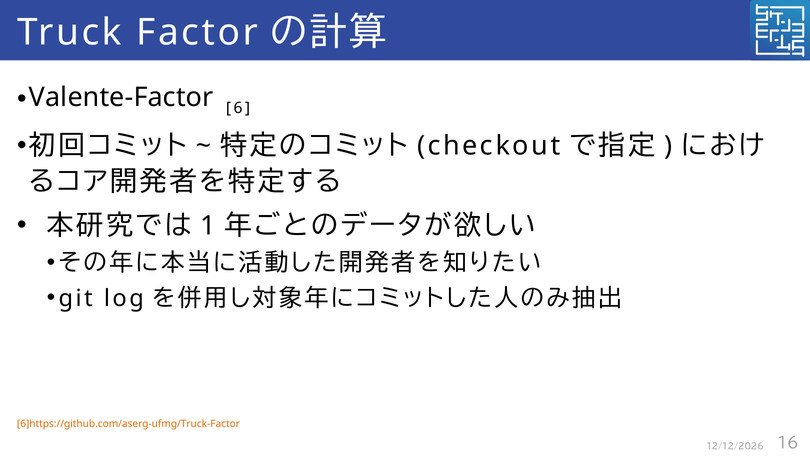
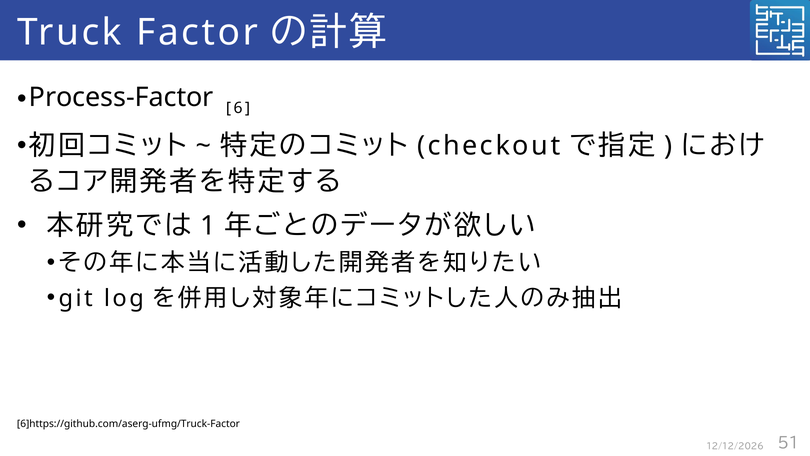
Valente-Factor: Valente-Factor -> Process-Factor (121, 97)
6]https://github.com/aserg-ufmg/Truck-Factor colour: orange -> black (128, 424)
16: 16 -> 51 (788, 443)
